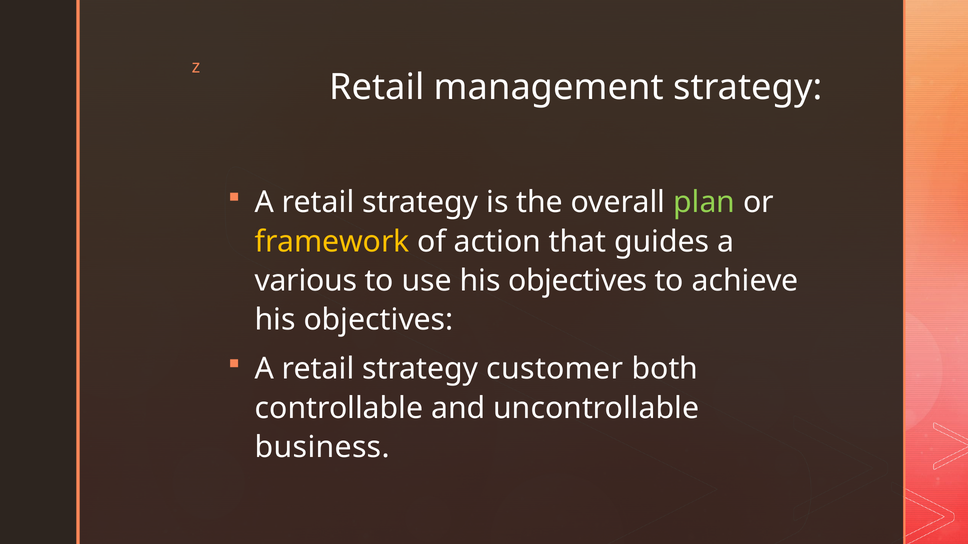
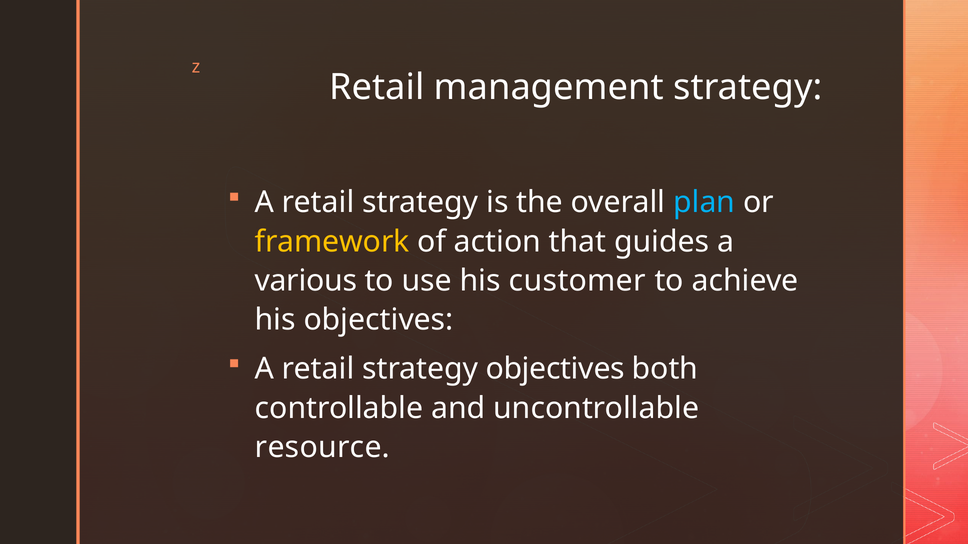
plan colour: light green -> light blue (704, 203)
use his objectives: objectives -> customer (577, 281)
strategy customer: customer -> objectives (555, 369)
business: business -> resource (322, 448)
